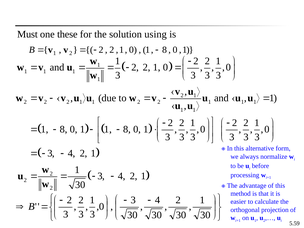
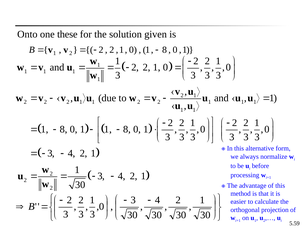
Must: Must -> Onto (27, 34)
using: using -> given (156, 34)
